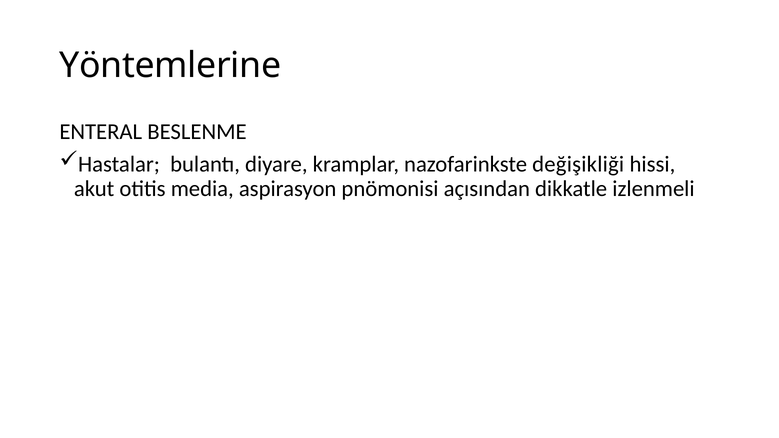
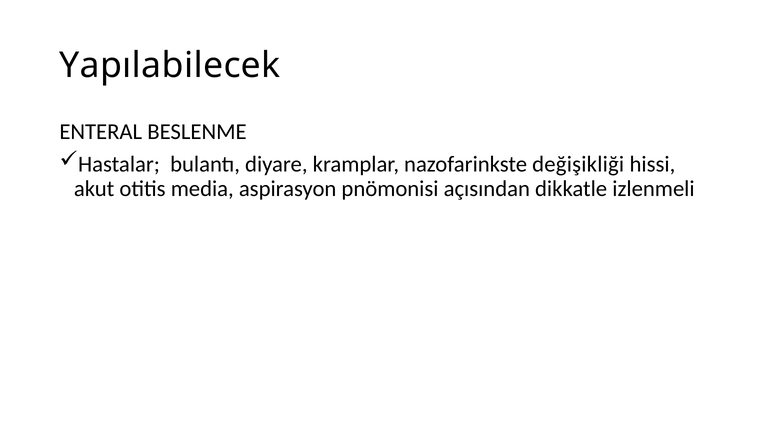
Yöntemlerine: Yöntemlerine -> Yapılabilecek (170, 65)
